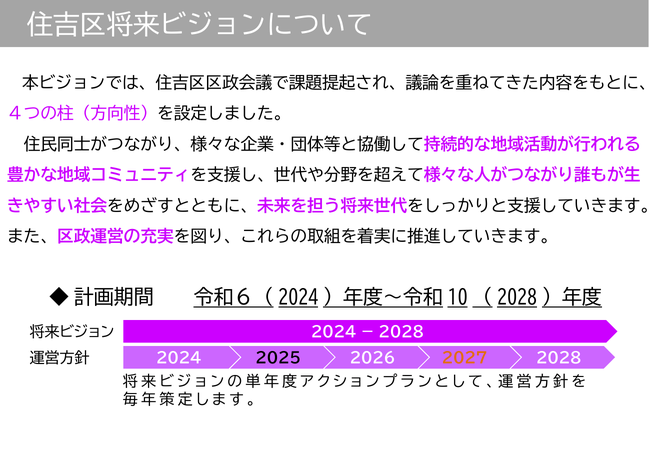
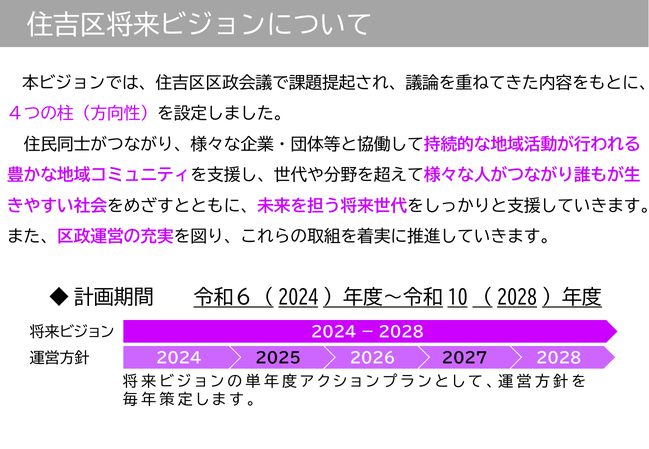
2027 colour: orange -> black (465, 359)
